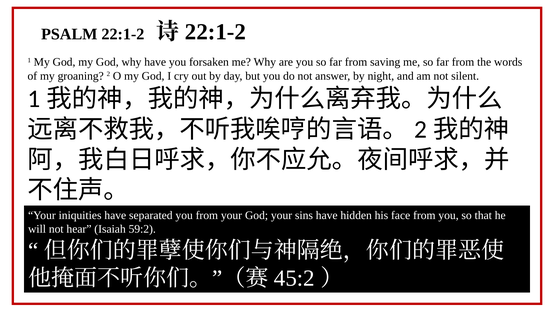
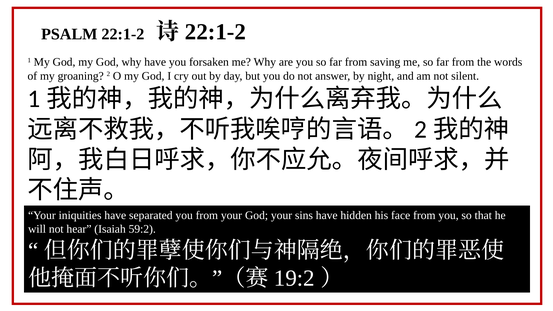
45:2: 45:2 -> 19:2 (294, 278)
